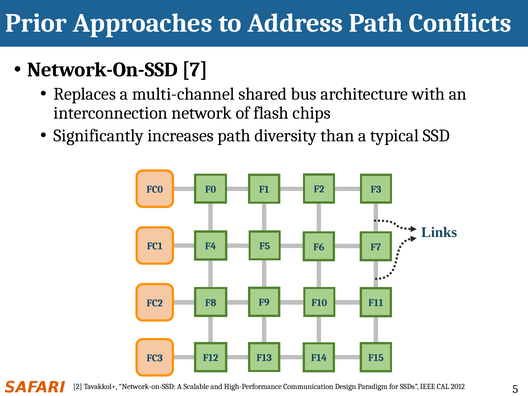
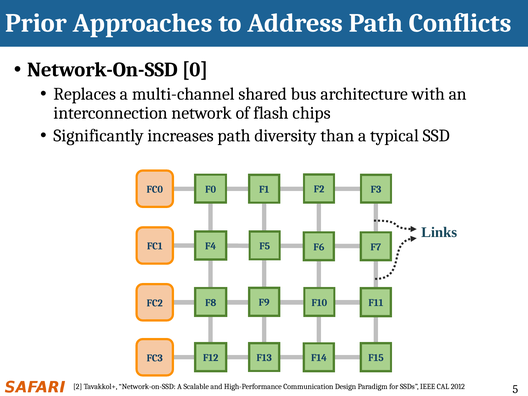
7: 7 -> 0 (195, 70)
